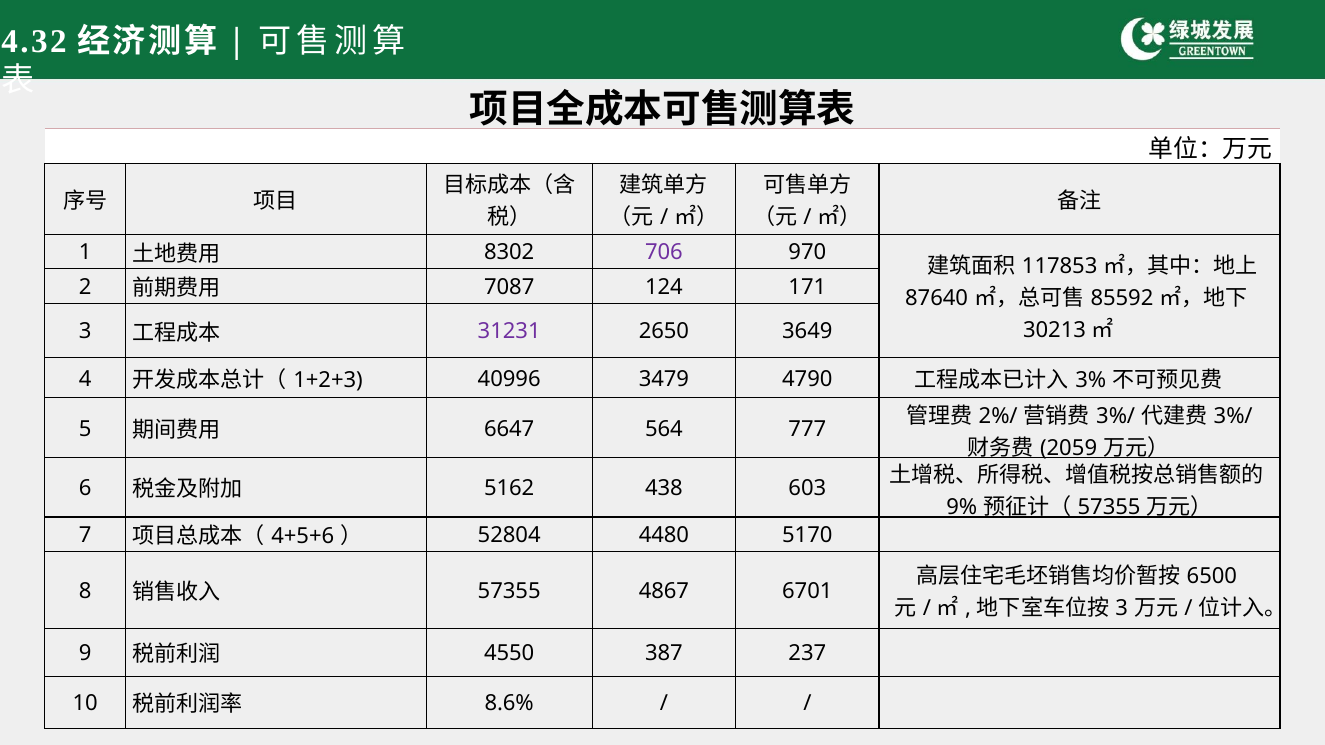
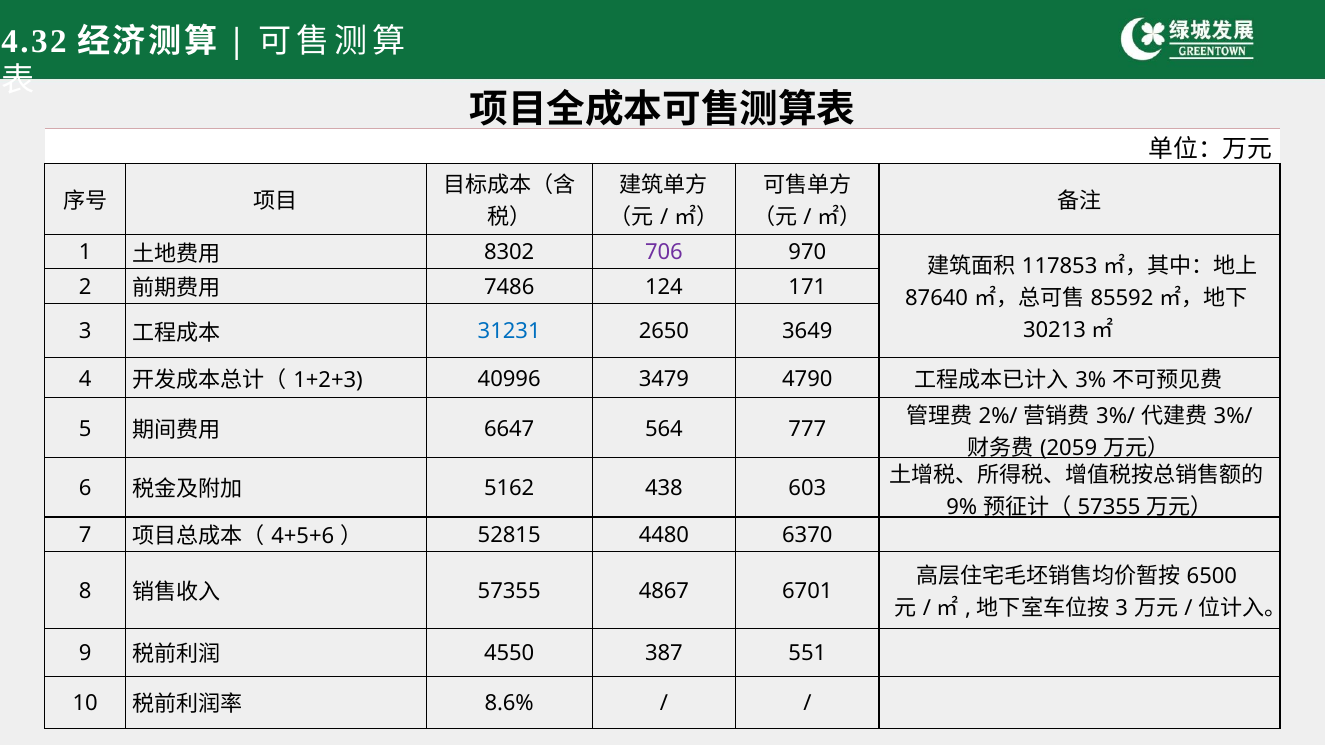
7087: 7087 -> 7486 (509, 287)
31231 colour: purple -> blue (509, 332)
52804: 52804 -> 52815 (509, 536)
5170: 5170 -> 6370 (807, 536)
237: 237 -> 551 (807, 654)
